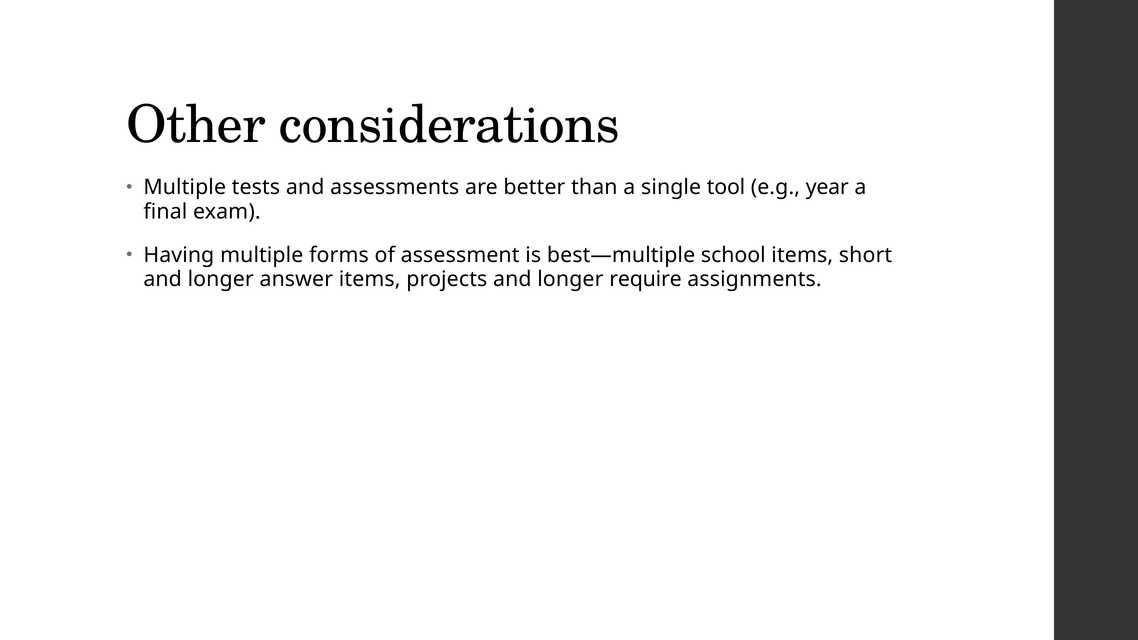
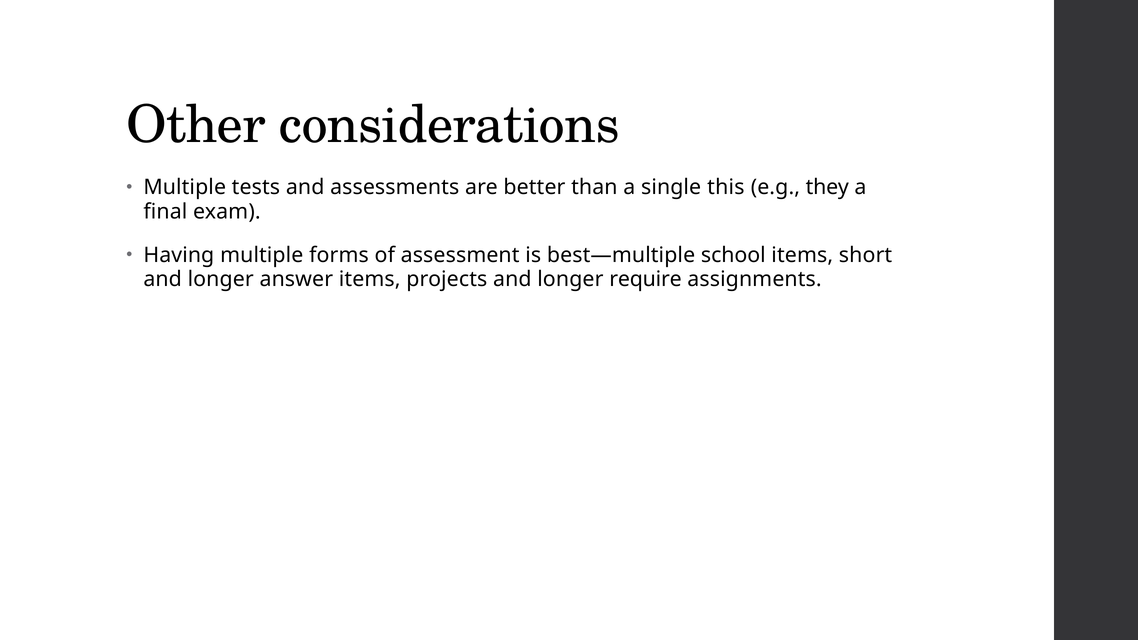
tool: tool -> this (726, 187)
year: year -> they (827, 187)
